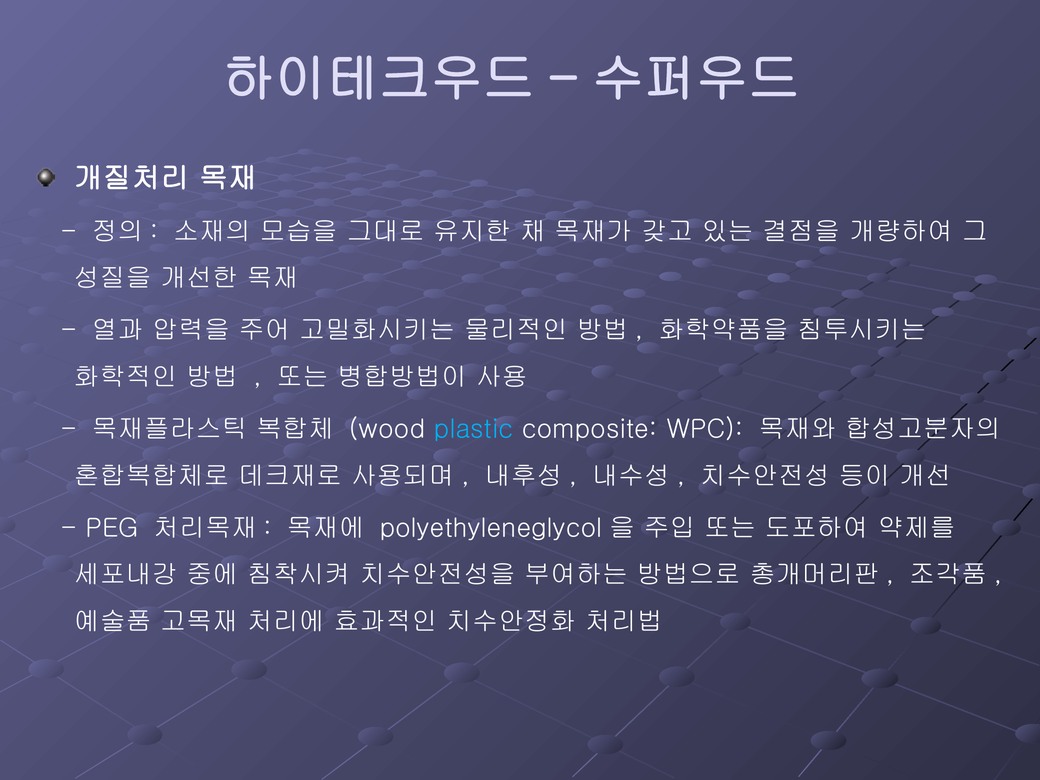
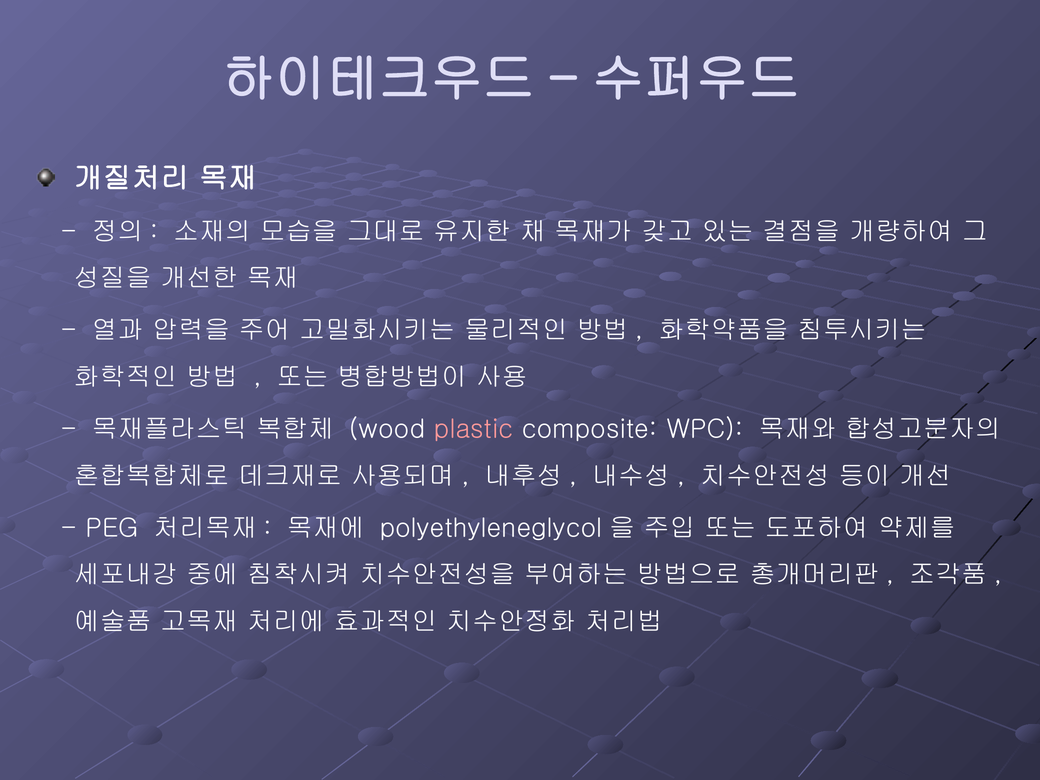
plastic colour: light blue -> pink (474, 429)
